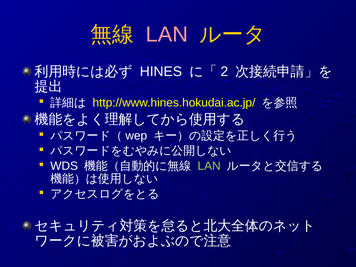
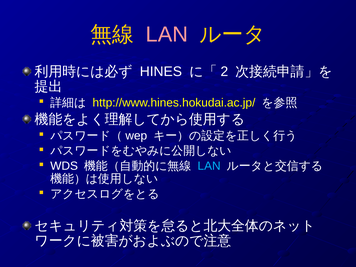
LAN colour: light green -> light blue (209, 166)
